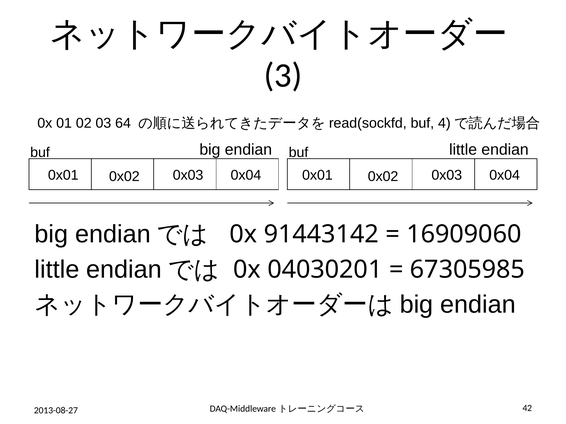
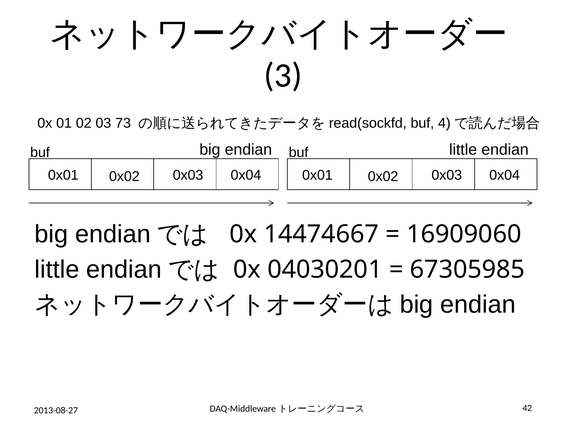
64: 64 -> 73 (123, 123)
91443142: 91443142 -> 14474667 (321, 235)
